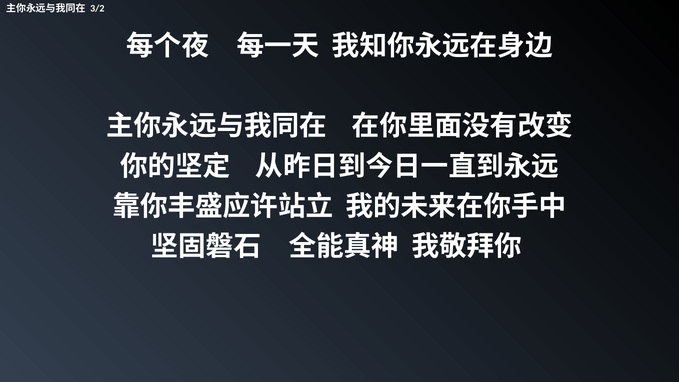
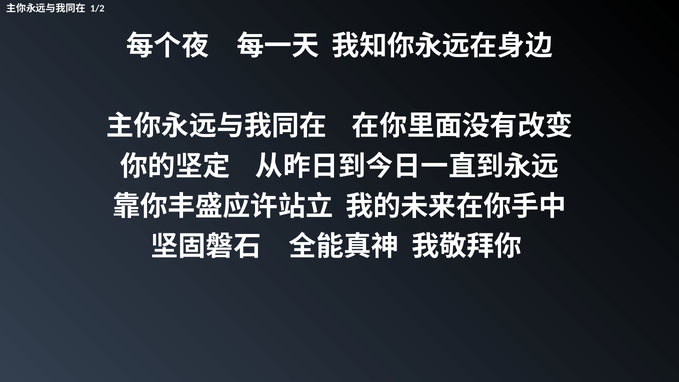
3/2: 3/2 -> 1/2 (97, 8)
